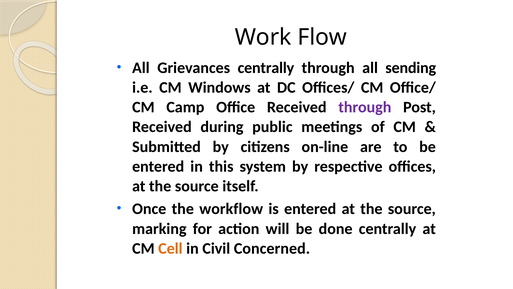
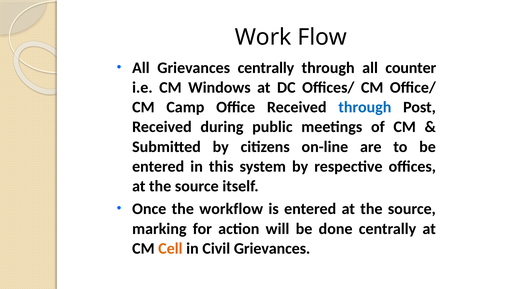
sending: sending -> counter (411, 68)
through colour: purple -> blue (365, 107)
Civil Concerned: Concerned -> Grievances (272, 248)
